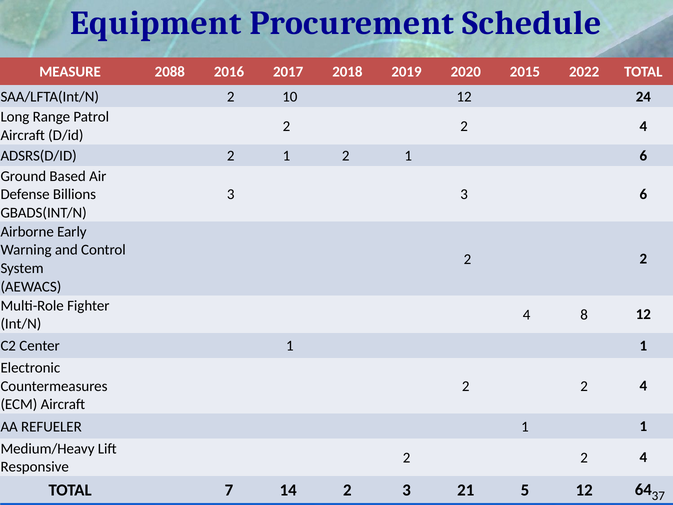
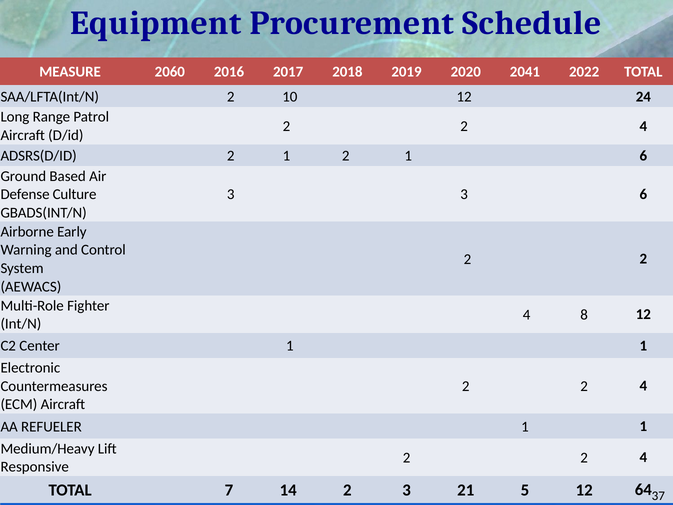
2088: 2088 -> 2060 (170, 72)
2015: 2015 -> 2041 (525, 72)
Billions: Billions -> Culture (75, 194)
